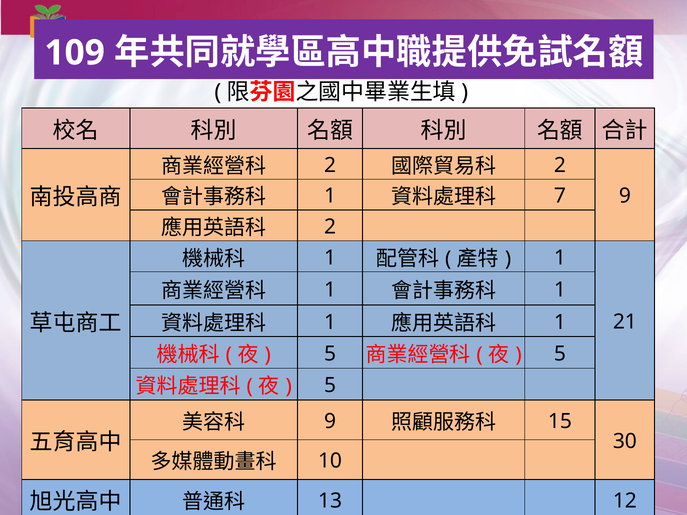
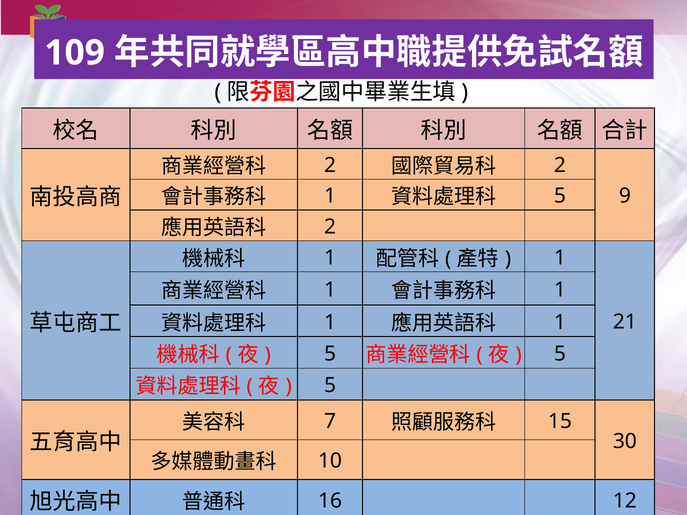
7: 7 -> 5 (560, 196)
9: 9 -> 7 (330, 421)
13: 13 -> 16 (330, 501)
